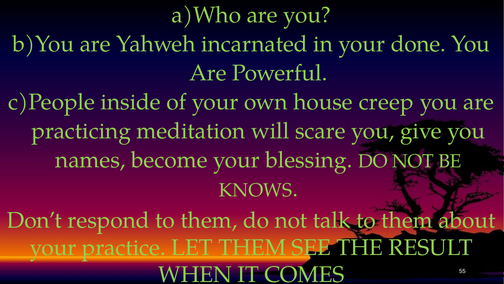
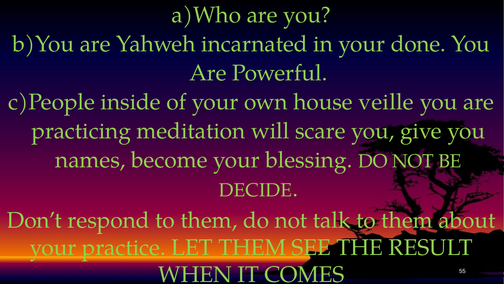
creep: creep -> veille (386, 102)
KNOWS: KNOWS -> DECIDE (255, 190)
